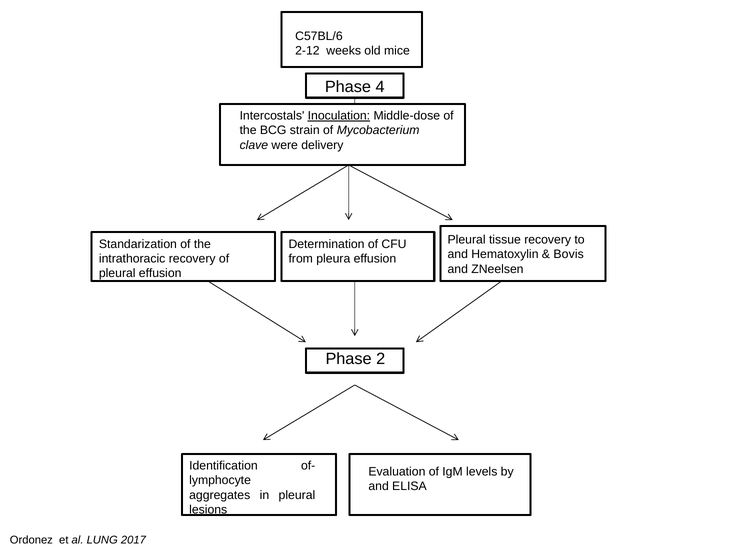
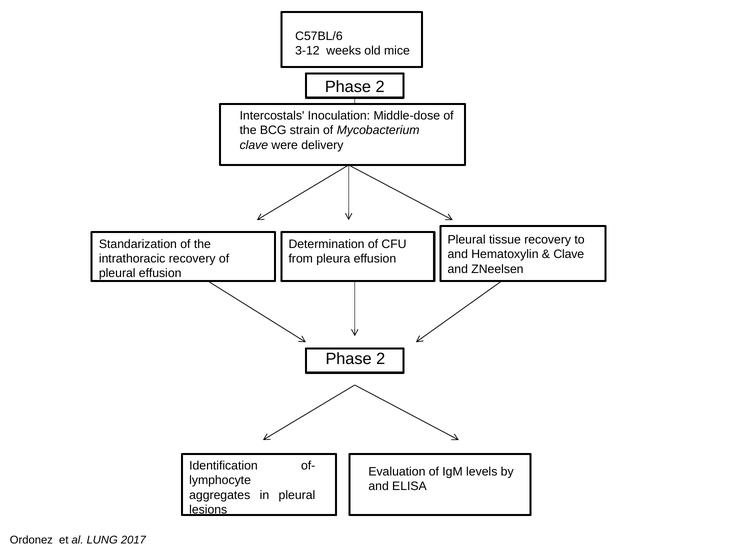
2-12: 2-12 -> 3-12 (307, 51)
4: 4 -> 2 (380, 87)
Inoculation underline: present -> none (339, 116)
Bovis: Bovis -> Clave (569, 255)
